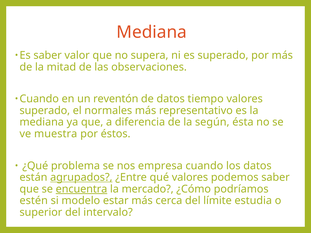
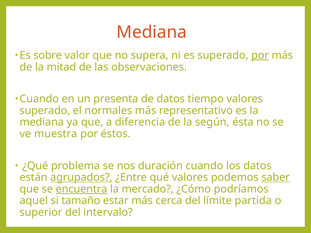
Es saber: saber -> sobre (48, 55)
por underline: none -> present (260, 55)
reventón: reventón -> presenta (116, 99)
empresa: empresa -> duración (160, 166)
saber underline: none -> present (276, 178)
estén: estén -> aquel (34, 201)
modelo: modelo -> tamaño (81, 201)
estudia: estudia -> partida (253, 201)
